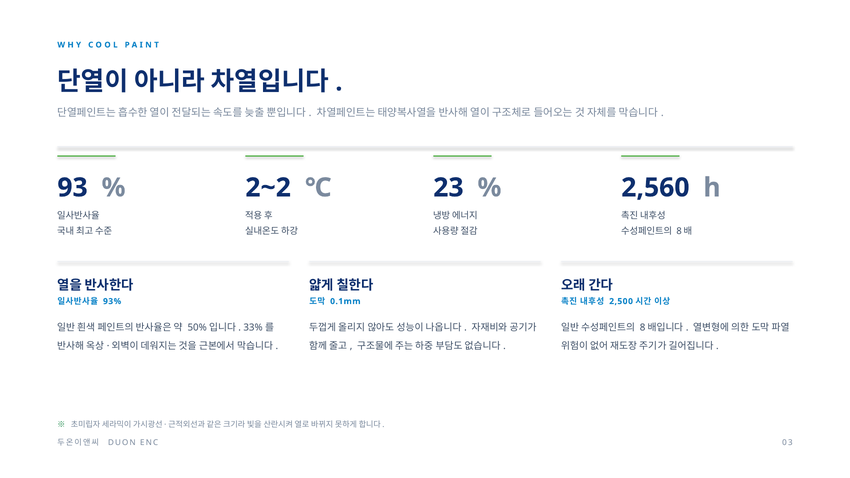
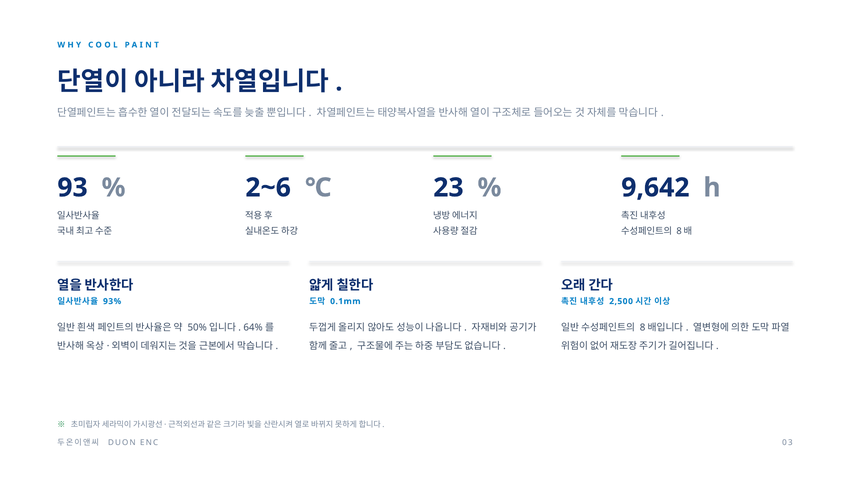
2~2: 2~2 -> 2~6 (268, 188)
2,560: 2,560 -> 9,642 (655, 188)
33%: 33% -> 64% (253, 328)
